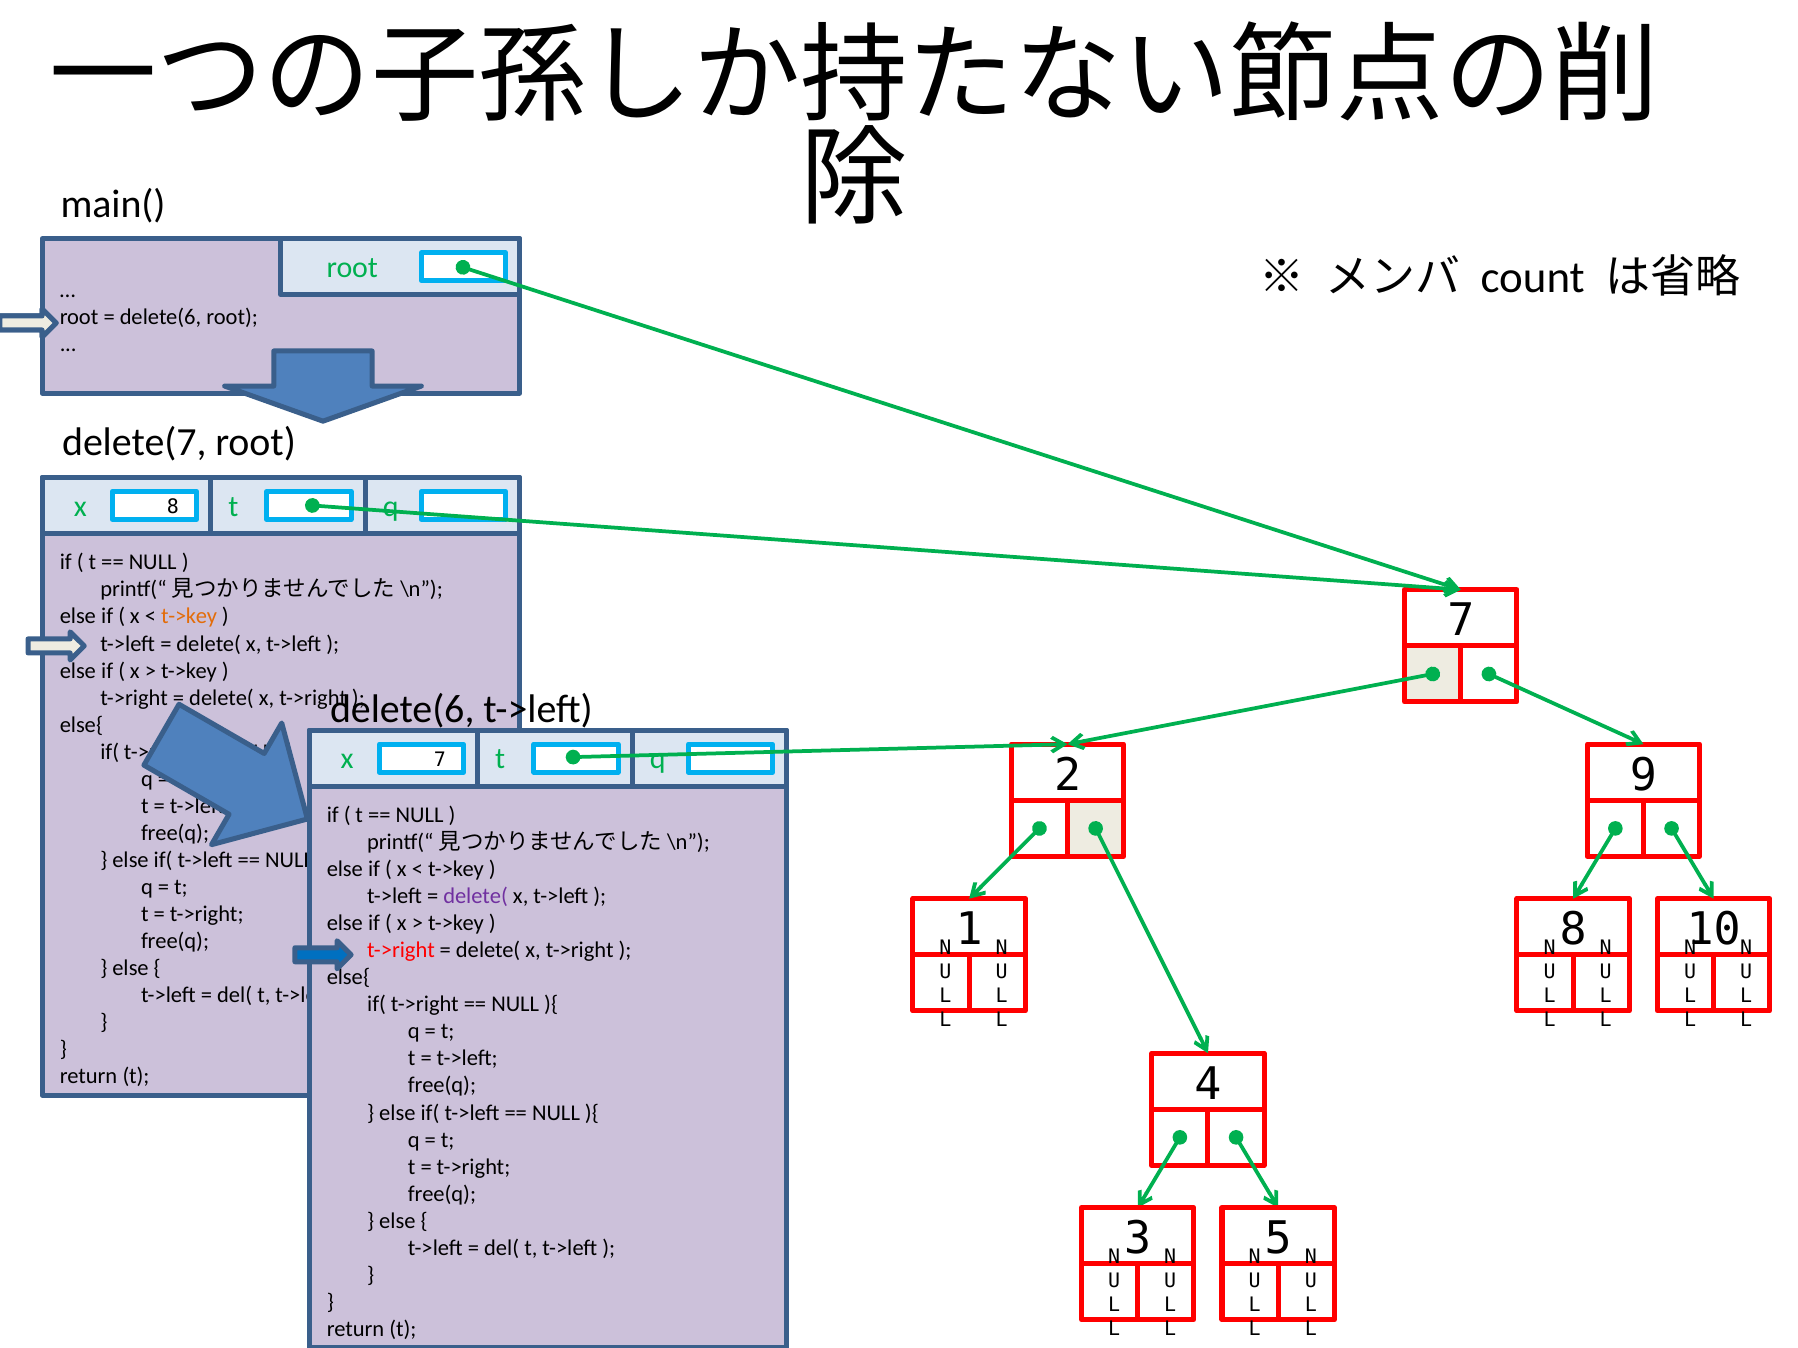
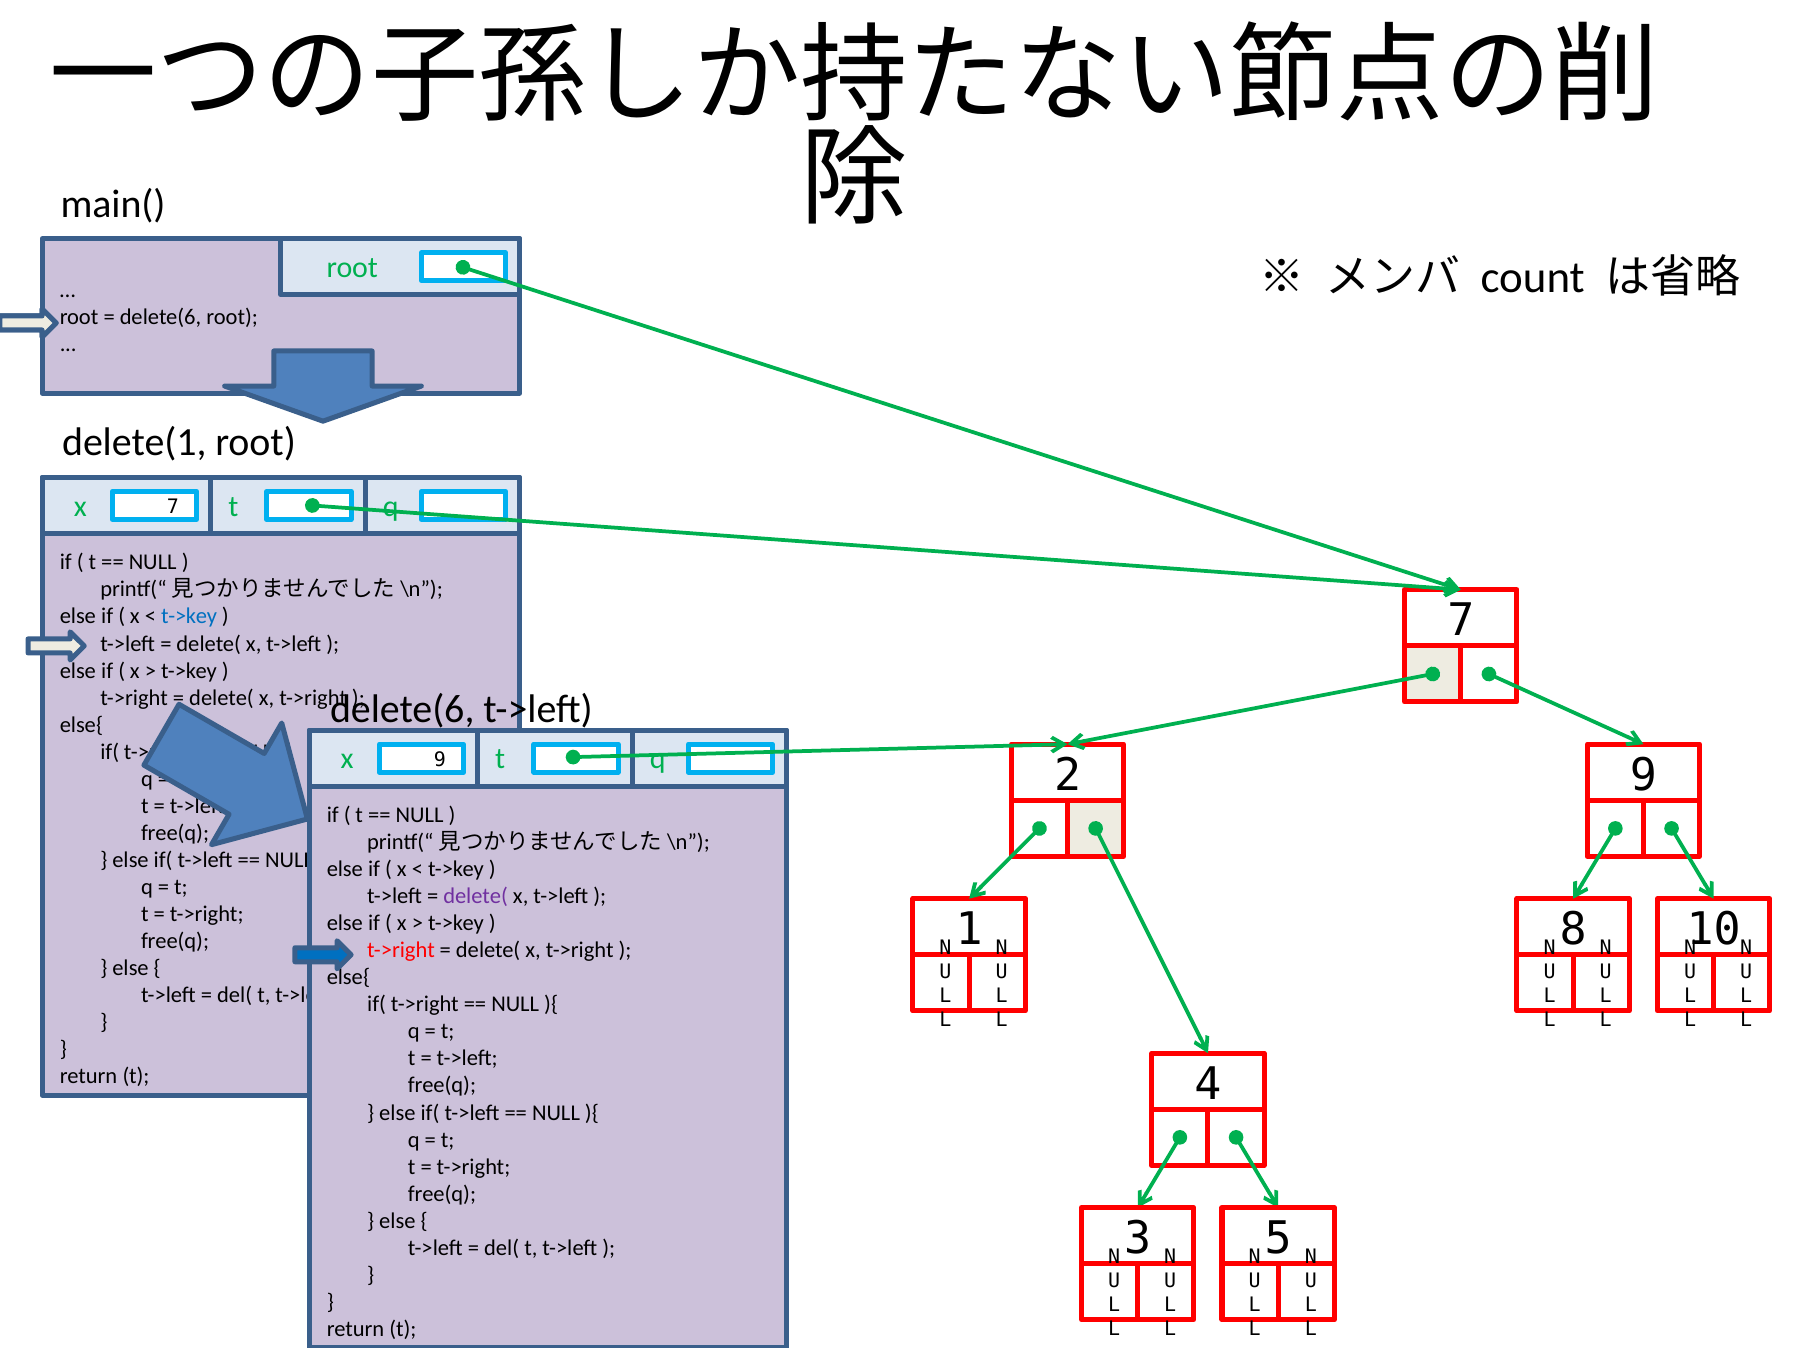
delete(7: delete(7 -> delete(1 (134, 443)
x 8: 8 -> 7 (173, 507)
t->key colour: orange -> blue (189, 617)
x 7: 7 -> 9 (440, 760)
